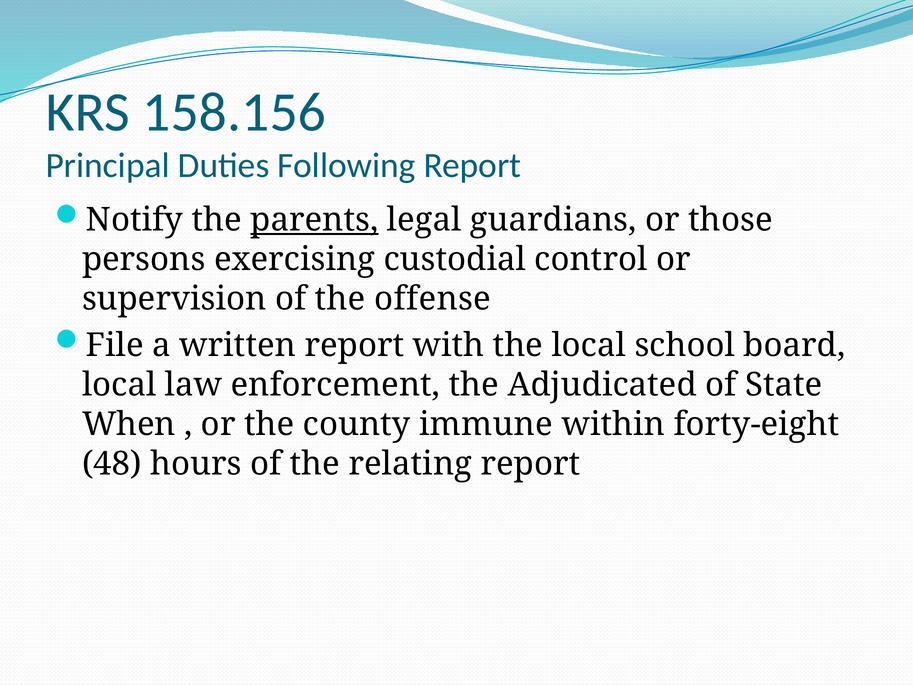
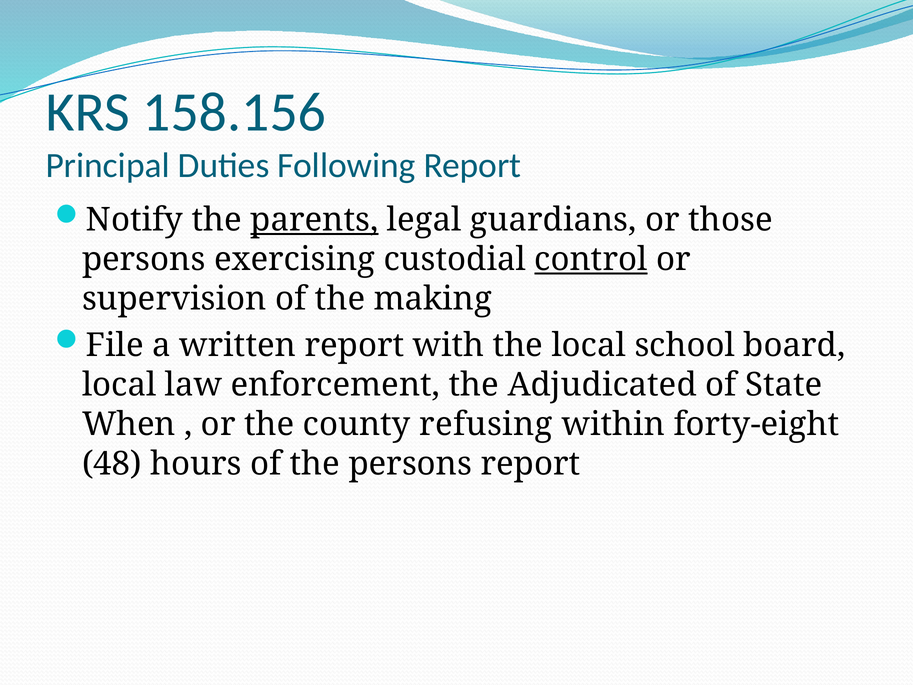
control underline: none -> present (591, 259)
offense: offense -> making (433, 299)
immune: immune -> refusing (486, 424)
the relating: relating -> persons (410, 464)
